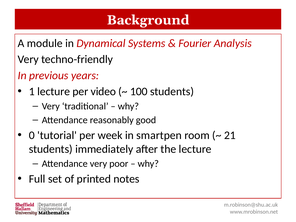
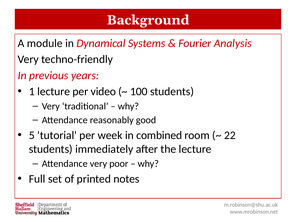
0: 0 -> 5 (32, 135)
smartpen: smartpen -> combined (159, 135)
21: 21 -> 22 (230, 135)
